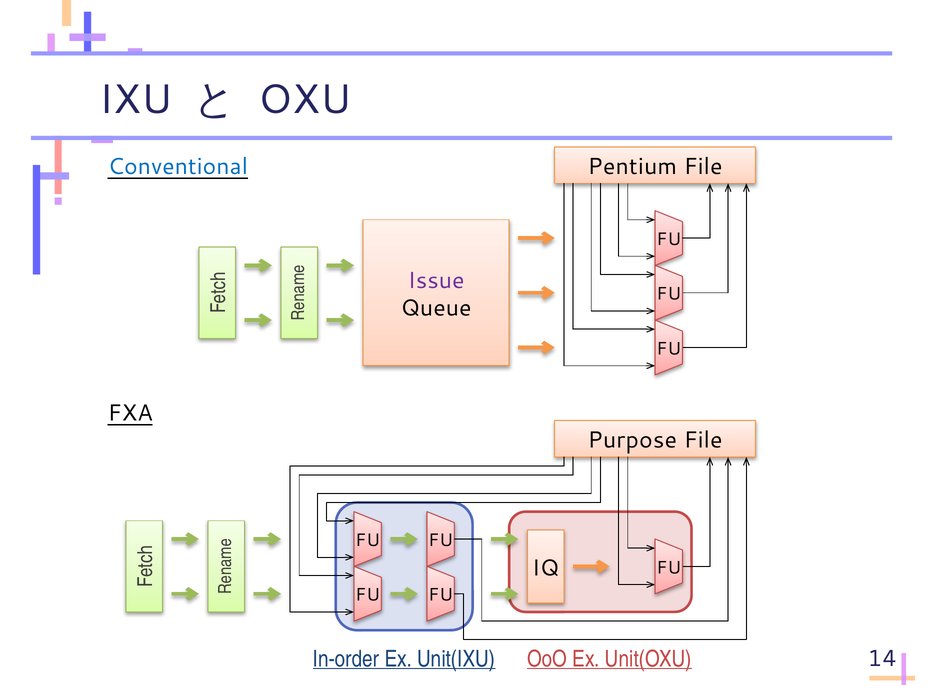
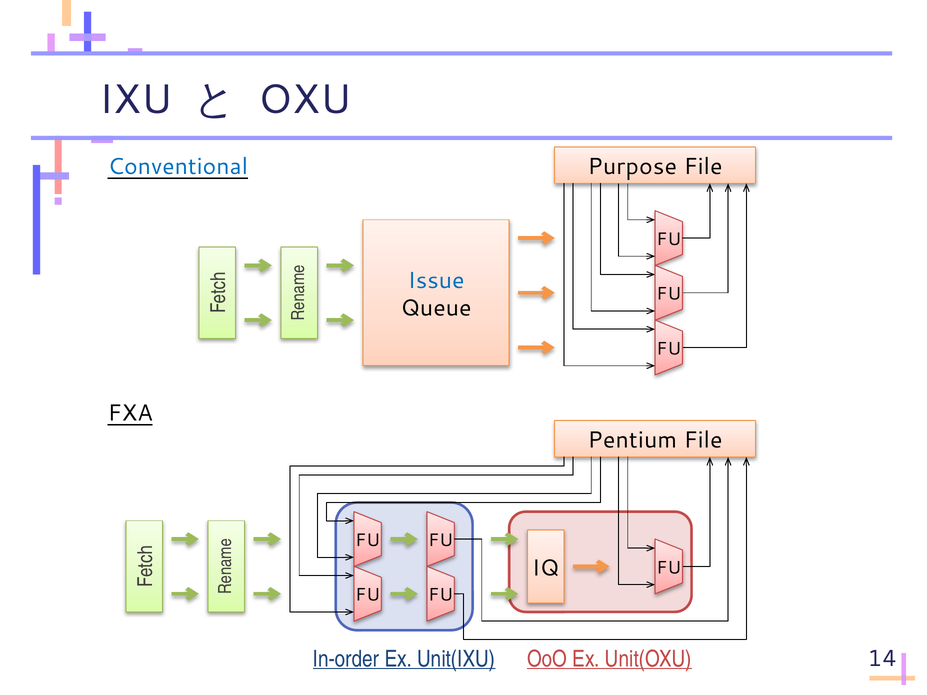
Pentium: Pentium -> Purpose (632, 167)
Issue colour: purple -> blue (436, 281)
Purpose: Purpose -> Pentium (632, 440)
